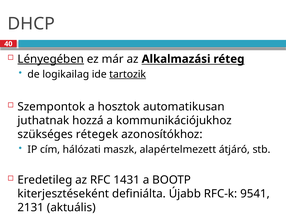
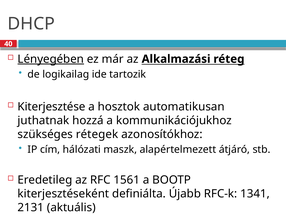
tartozik underline: present -> none (128, 74)
Szempontok: Szempontok -> Kiterjesztése (51, 107)
1431: 1431 -> 1561 (127, 180)
9541: 9541 -> 1341 (255, 194)
